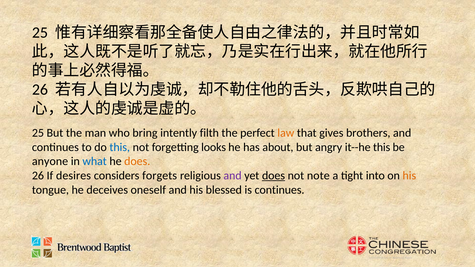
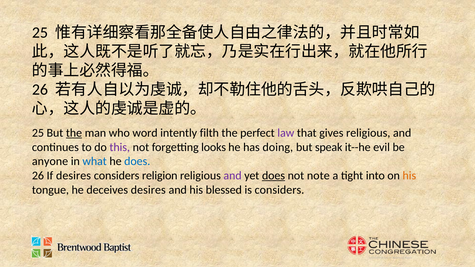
the underline: none -> present (74, 133)
bring: bring -> word (145, 133)
law colour: orange -> purple (286, 133)
gives brothers: brothers -> religious (368, 133)
this colour: blue -> purple (120, 147)
about: about -> doing (278, 147)
angry: angry -> speak (329, 147)
it--he this: this -> evil (382, 147)
does colour: orange -> blue (137, 162)
forgets: forgets -> religion (160, 176)
deceives oneself: oneself -> desires (148, 190)
is continues: continues -> considers (279, 190)
